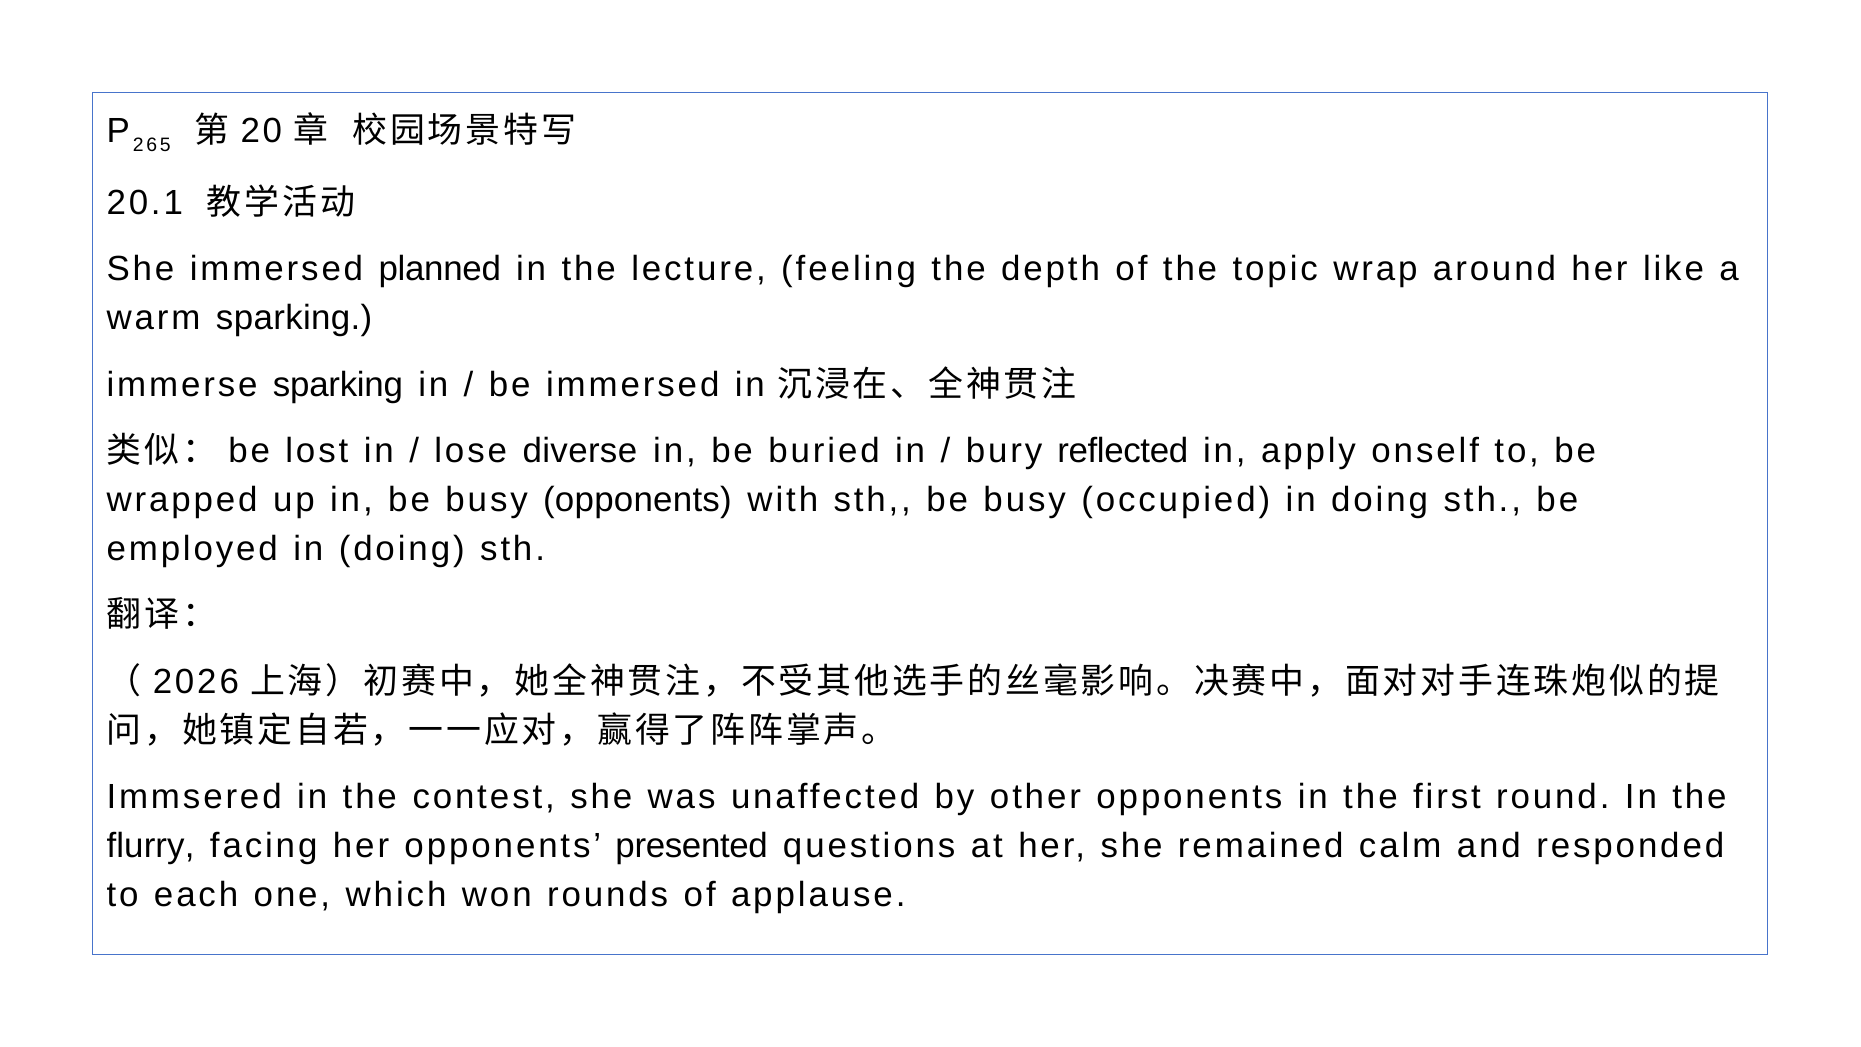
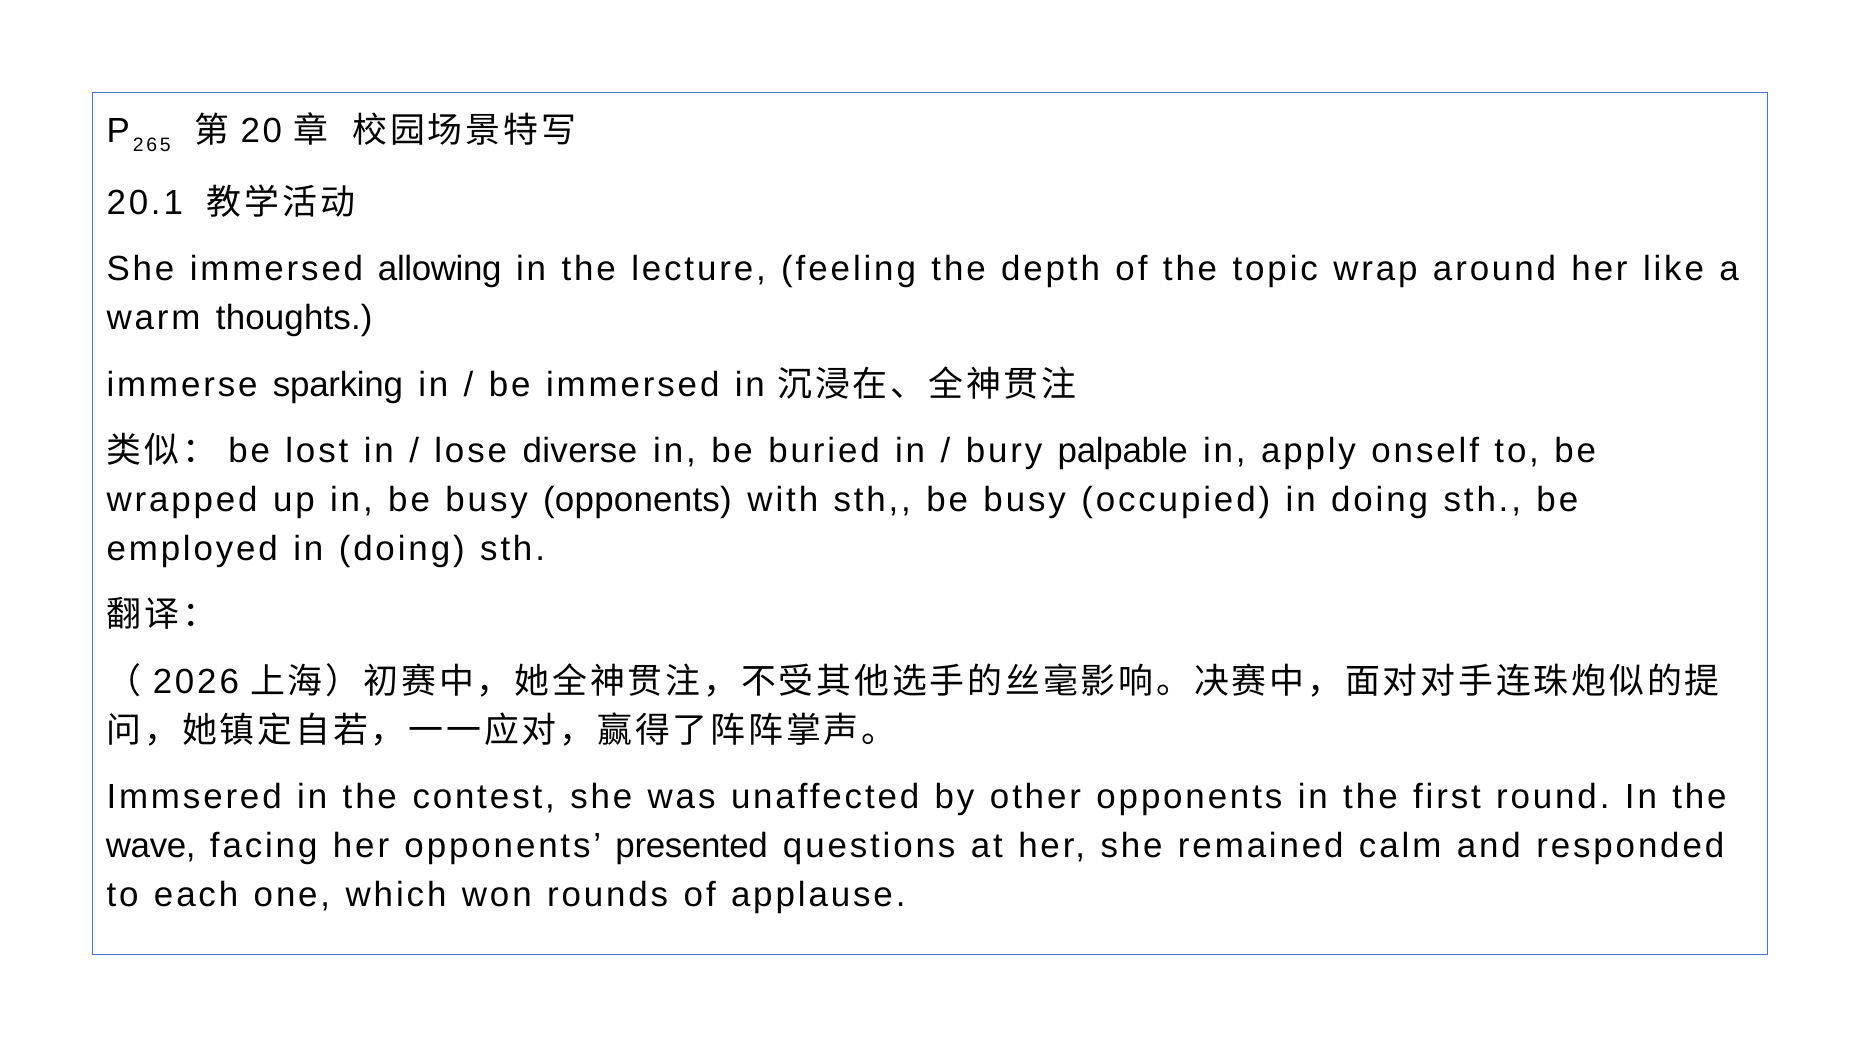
planned: planned -> allowing (440, 269)
warm sparking: sparking -> thoughts (294, 318)
reflected: reflected -> palpable (1123, 451)
flurry: flurry -> wave (151, 846)
